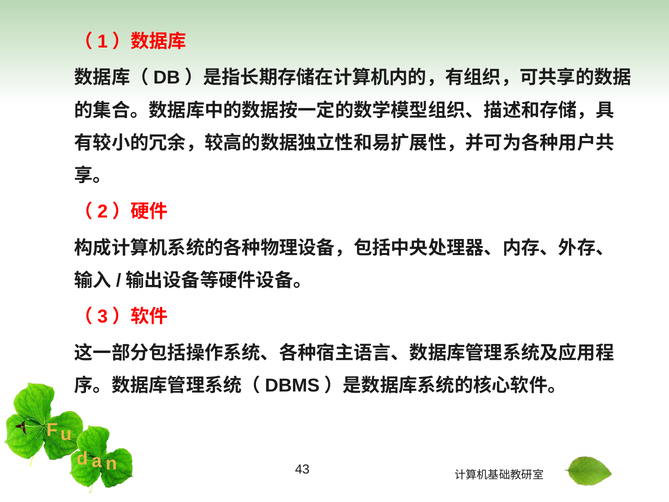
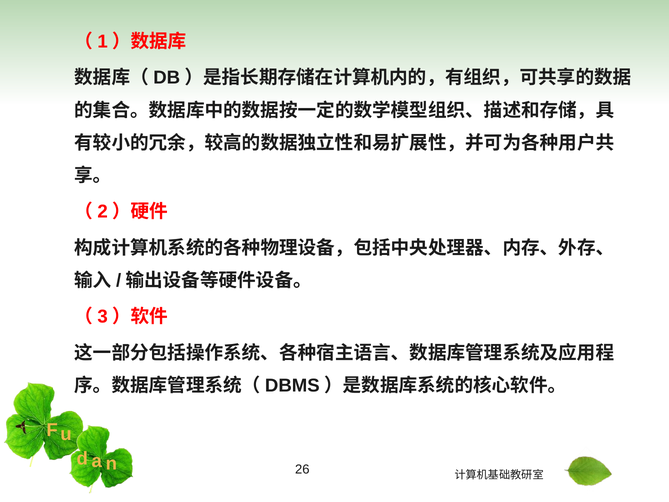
43: 43 -> 26 (302, 469)
